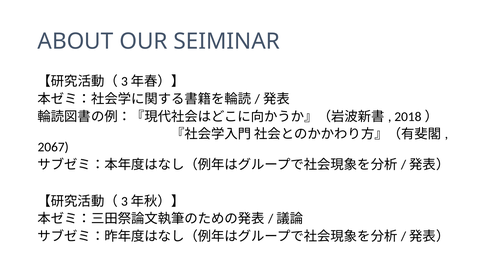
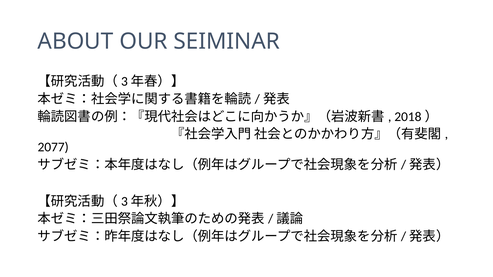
2067: 2067 -> 2077 (53, 147)
